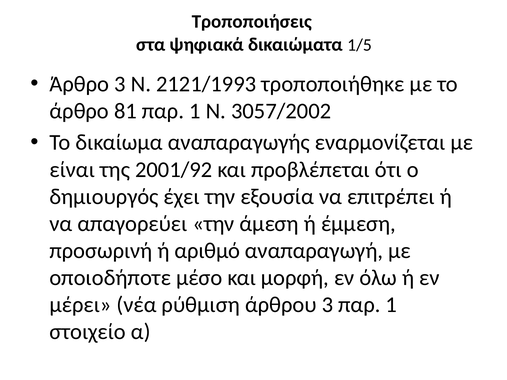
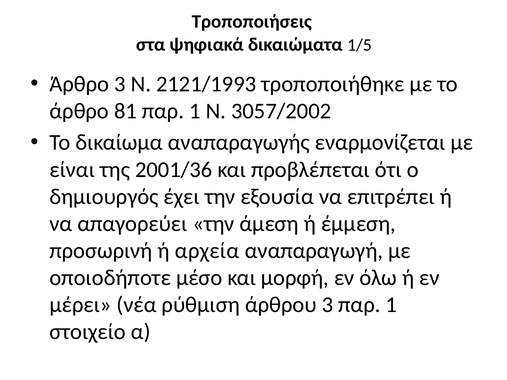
2001/92: 2001/92 -> 2001/36 (174, 170)
αριθμό: αριθμό -> αρχεία (207, 251)
